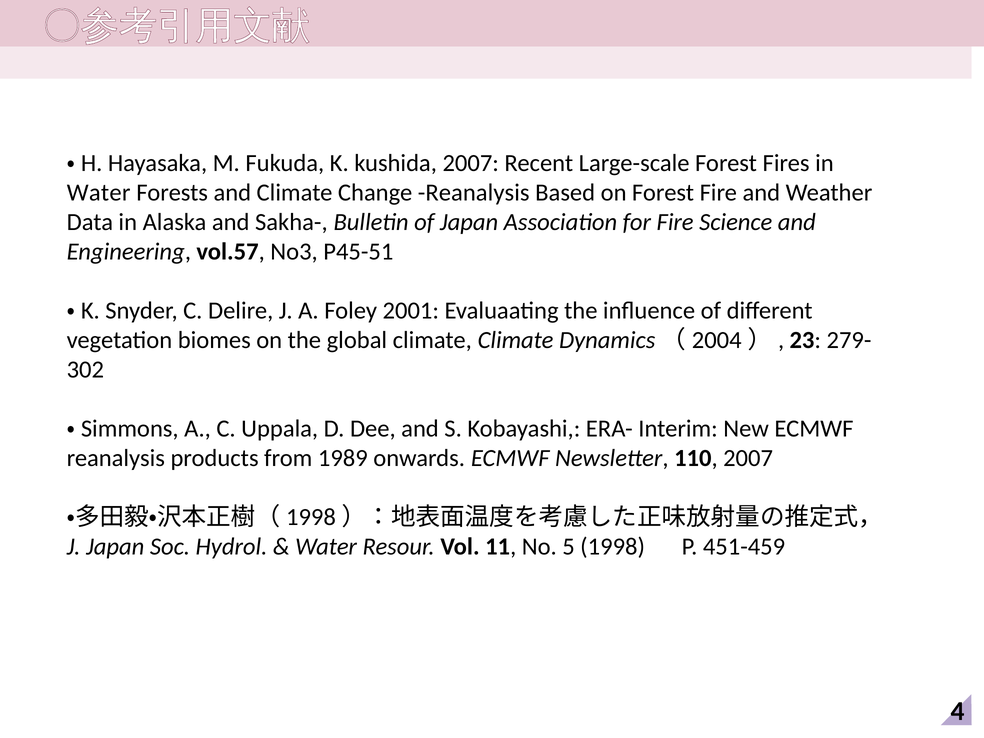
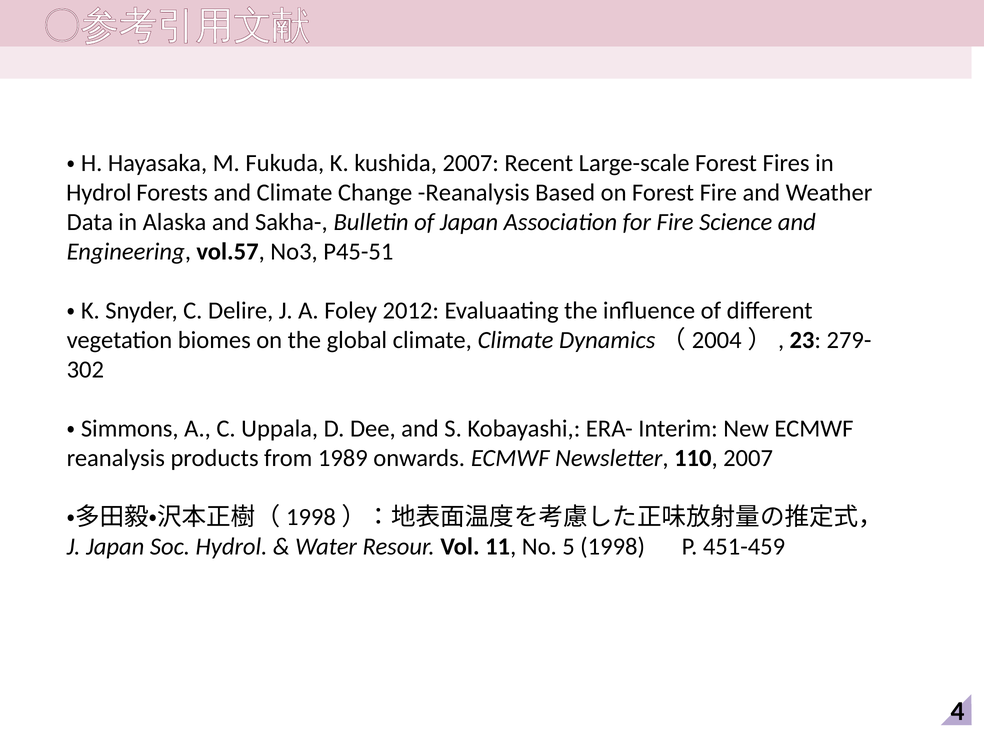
Water: Water -> Hydrol (99, 193)
2001: 2001 -> 2012 (411, 311)
